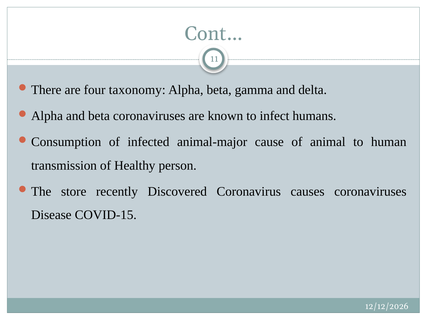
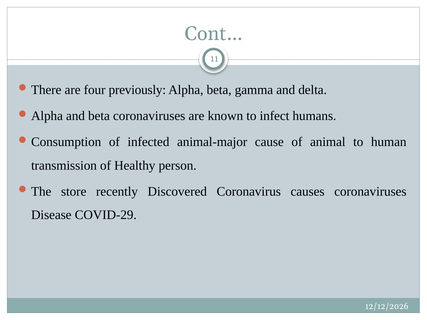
taxonomy: taxonomy -> previously (137, 90)
COVID-15: COVID-15 -> COVID-29 (106, 215)
